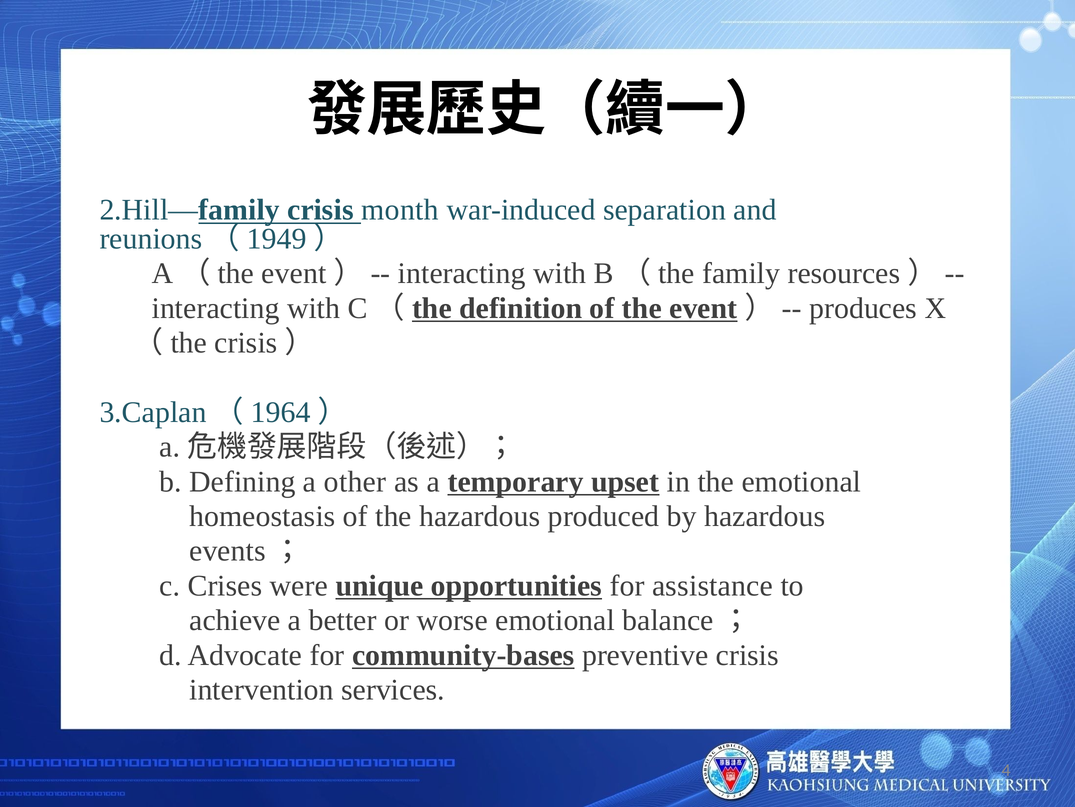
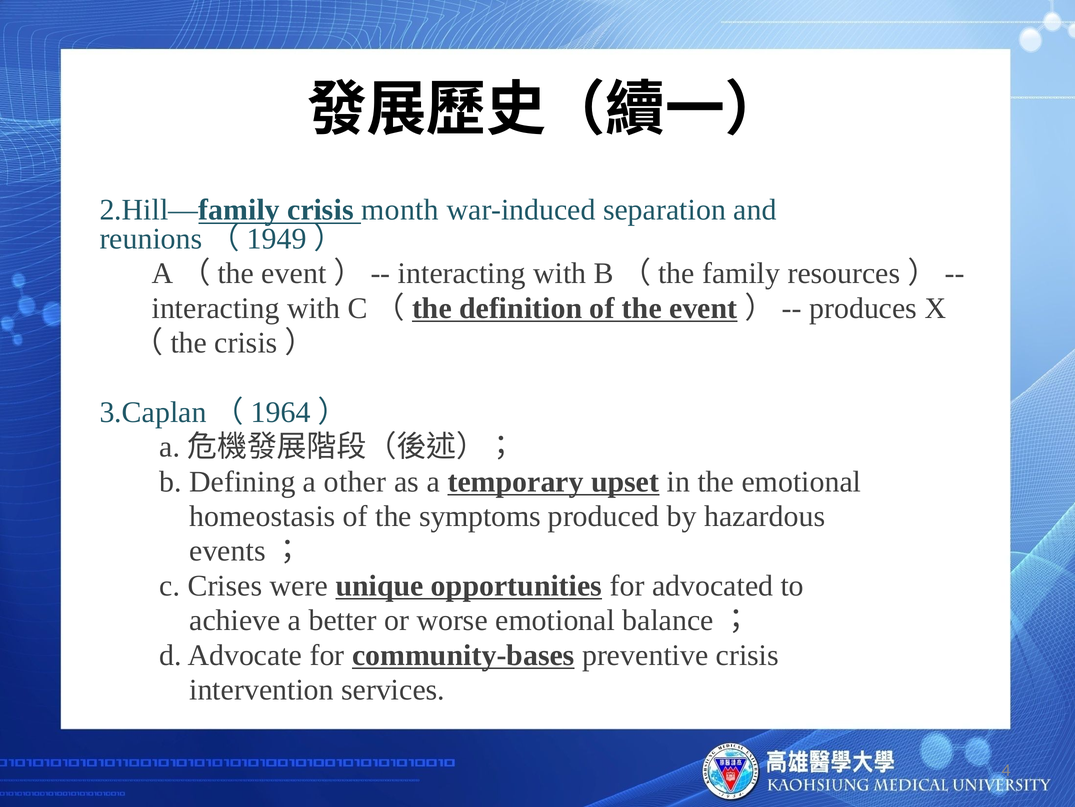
the hazardous: hazardous -> symptoms (480, 516)
assistance: assistance -> advocated (713, 585)
